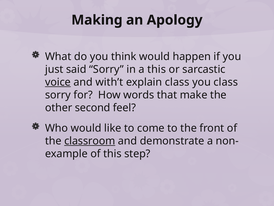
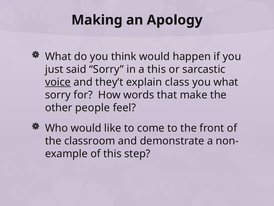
with’t: with’t -> they’t (109, 82)
you class: class -> what (226, 82)
second: second -> people (93, 107)
classroom underline: present -> none (90, 141)
